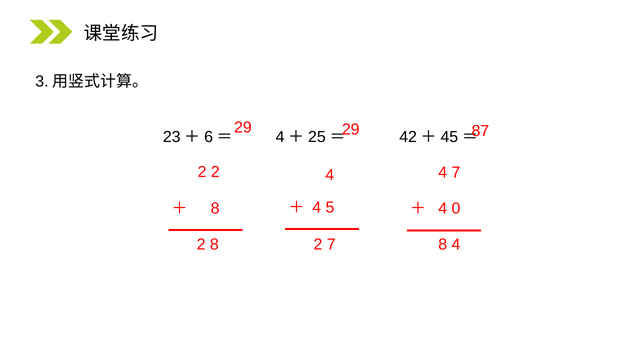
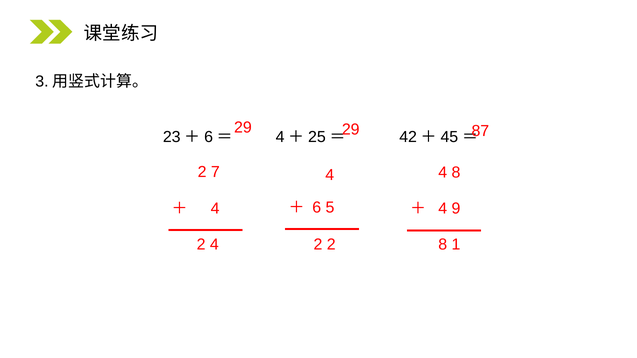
2 2: 2 -> 7 (215, 172)
4 7: 7 -> 8 (456, 173)
4: 4 -> 6 (317, 208)
8: 8 -> 4 (215, 209)
0: 0 -> 9 (456, 209)
2 7: 7 -> 2 (331, 244)
2 8: 8 -> 4 (214, 245)
8 4: 4 -> 1 (456, 245)
